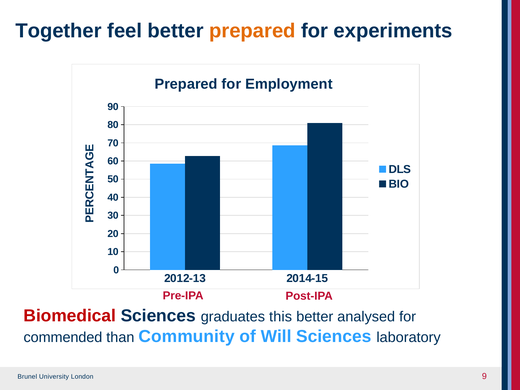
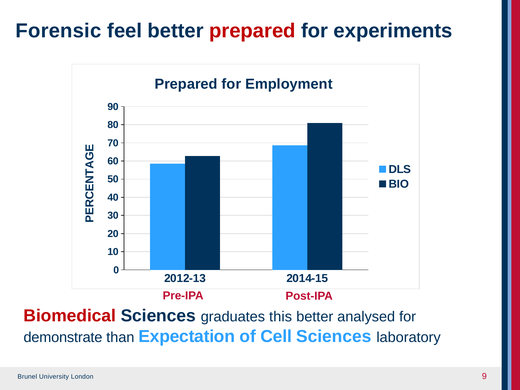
Together: Together -> Forensic (58, 31)
prepared colour: orange -> red (252, 31)
commended: commended -> demonstrate (63, 337)
Community: Community -> Expectation (187, 336)
Will: Will -> Cell (276, 336)
